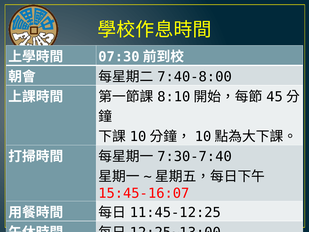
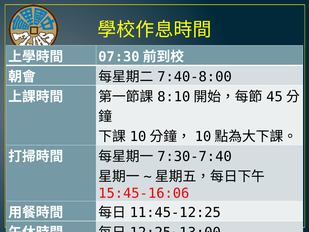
15:45-16:07: 15:45-16:07 -> 15:45-16:06 (144, 193)
